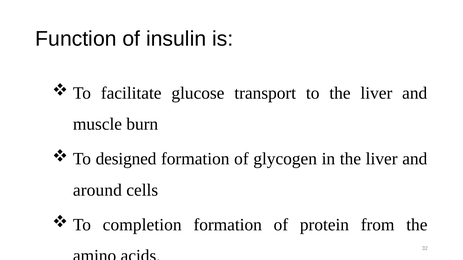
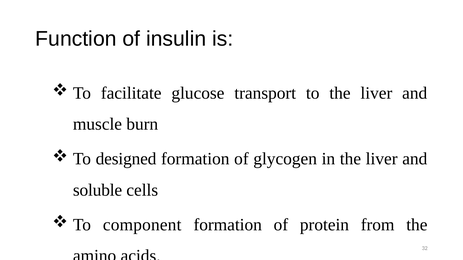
around: around -> soluble (98, 190)
completion: completion -> component (142, 225)
